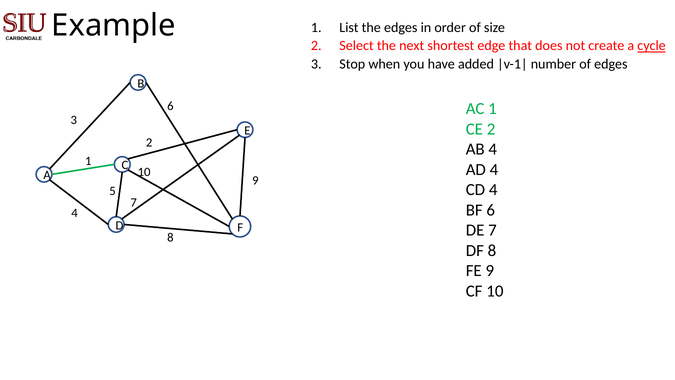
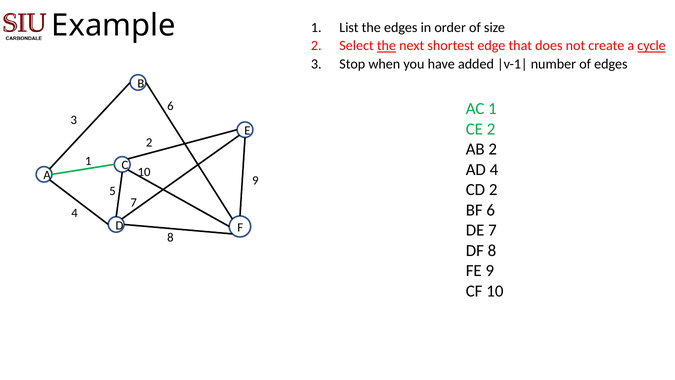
the underline: none -> present (386, 46)
AB 4: 4 -> 2 (493, 149)
CD 4: 4 -> 2 (493, 190)
